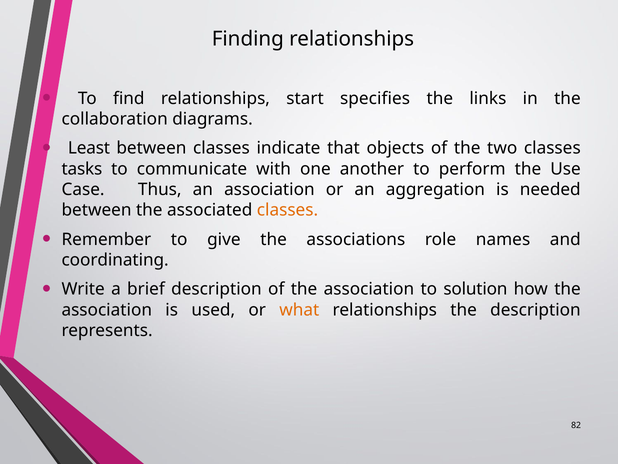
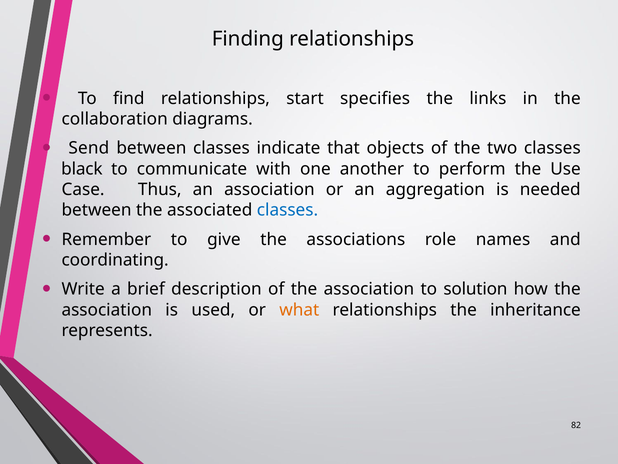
Least: Least -> Send (89, 148)
tasks: tasks -> black (82, 169)
classes colour: orange -> blue (287, 210)
the description: description -> inheritance (536, 310)
